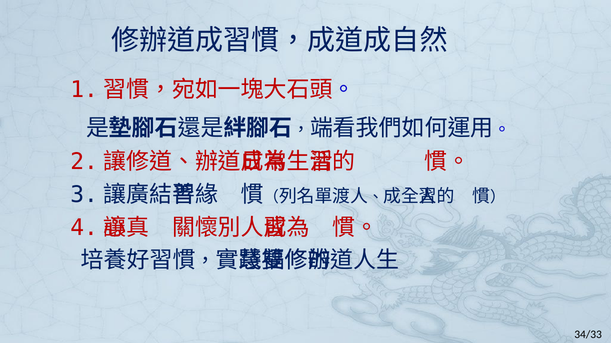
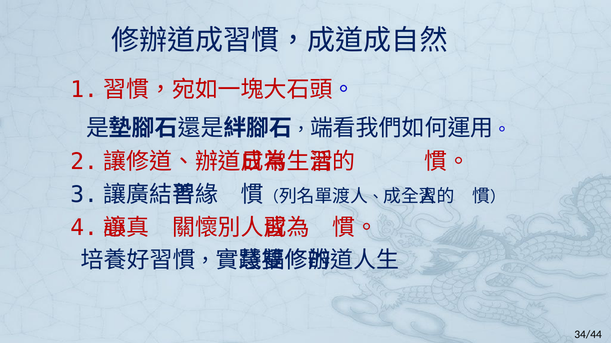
34/33: 34/33 -> 34/44 (588, 335)
